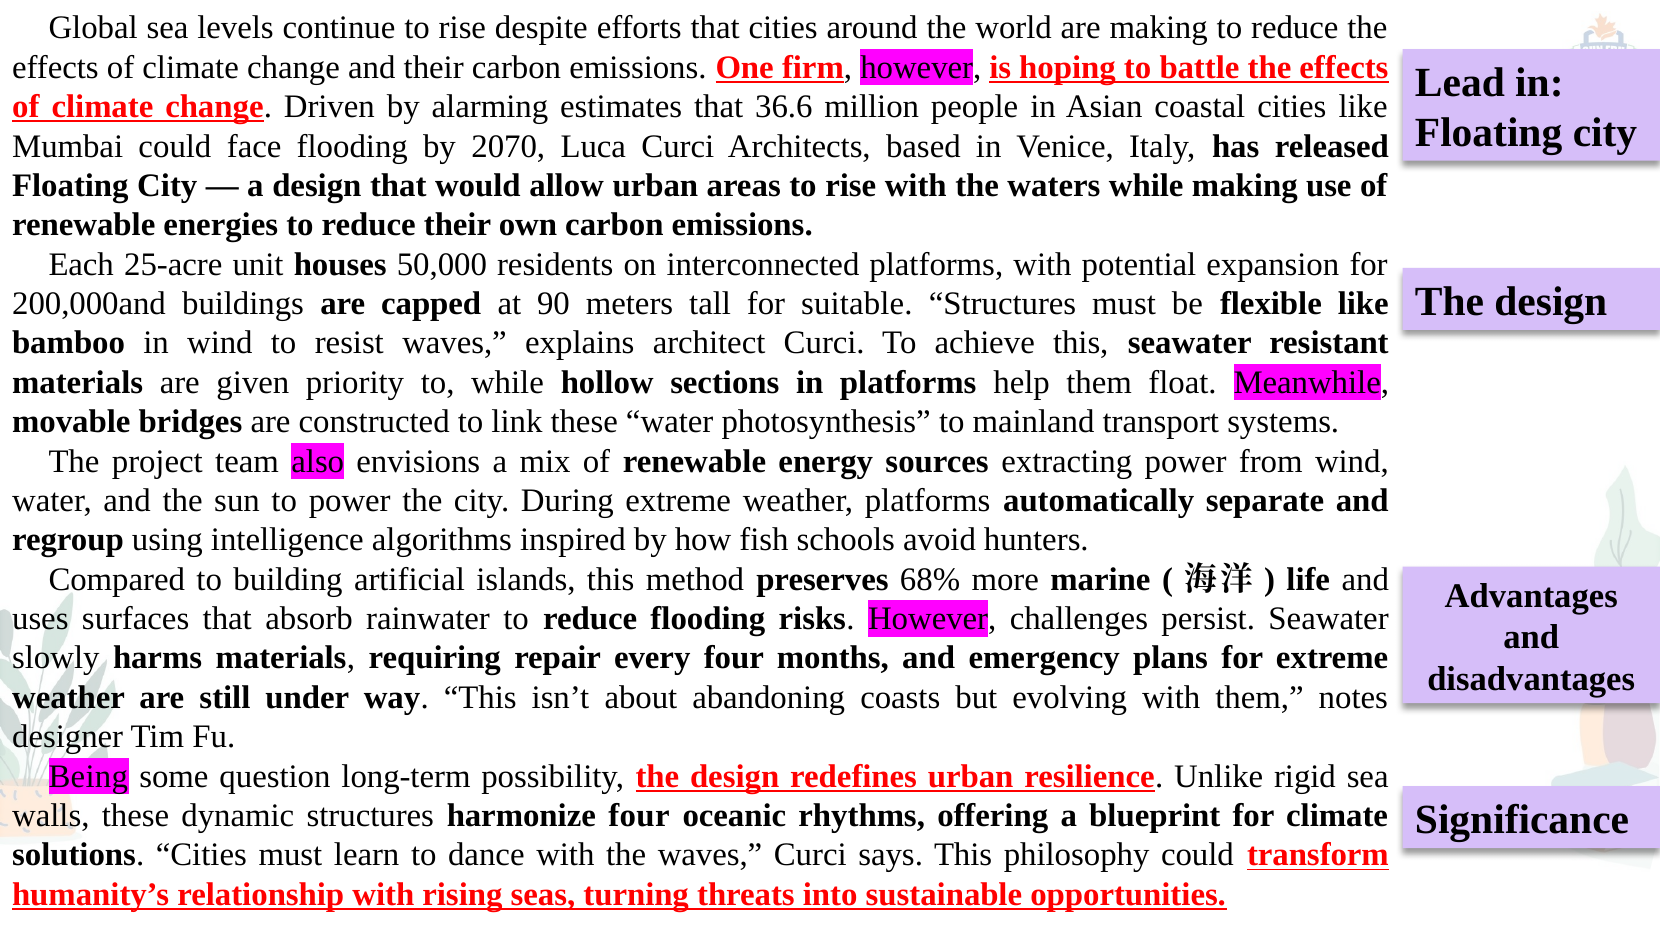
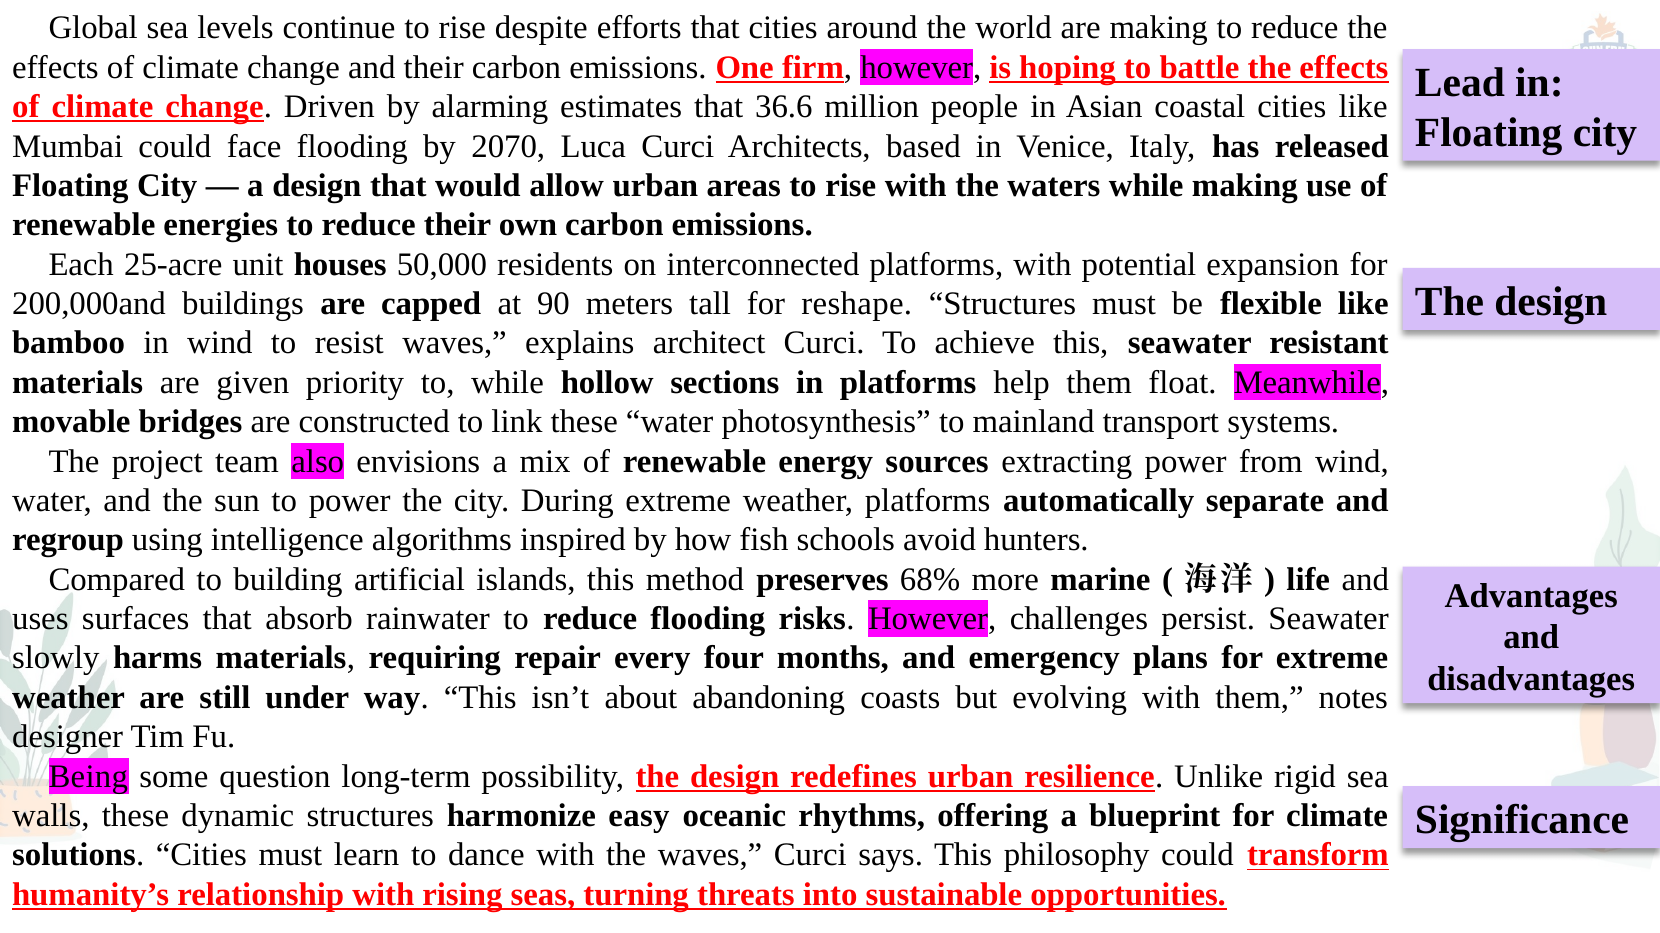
suitable: suitable -> reshape (857, 304)
harmonize four: four -> easy (639, 816)
